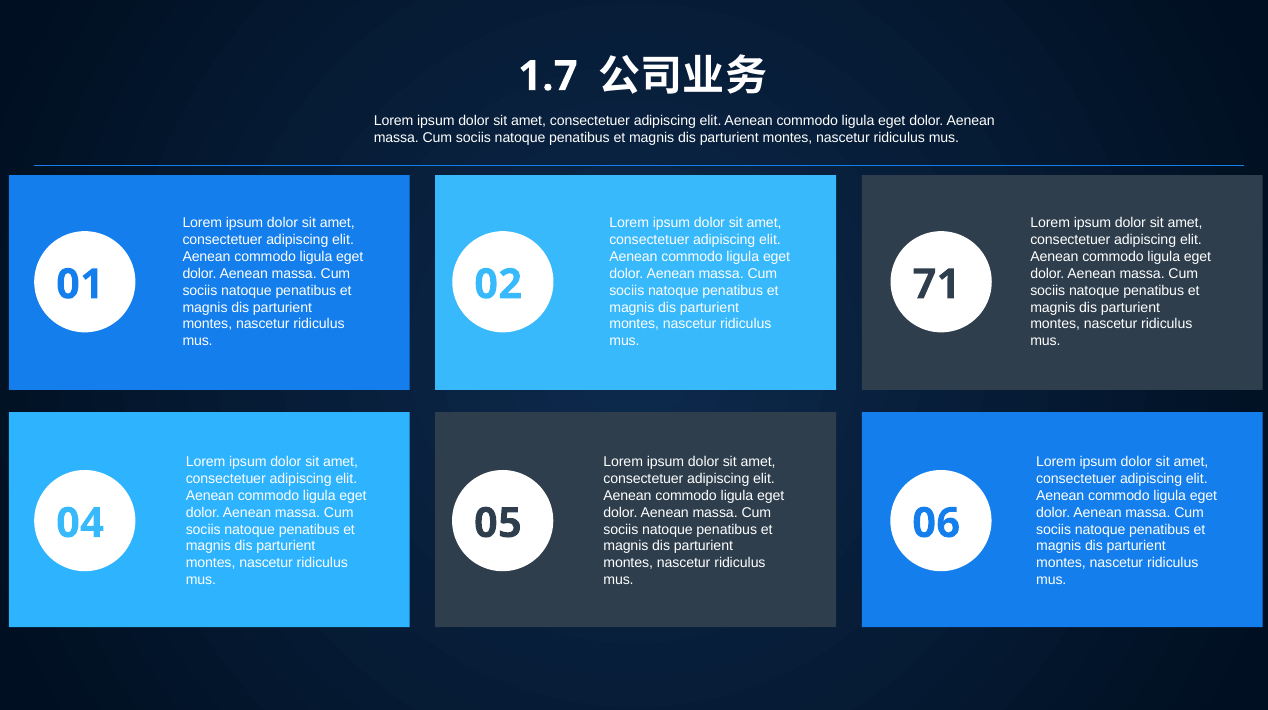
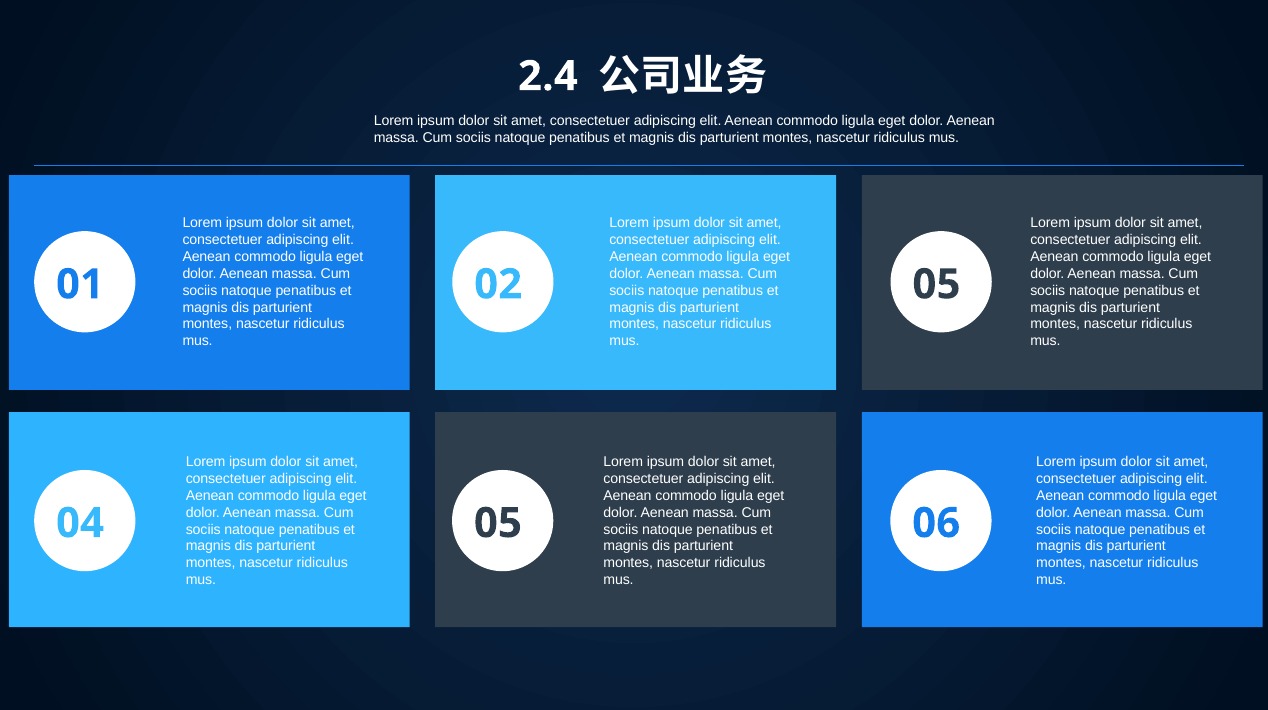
1.7: 1.7 -> 2.4 (548, 76)
02 71: 71 -> 05 (936, 284)
